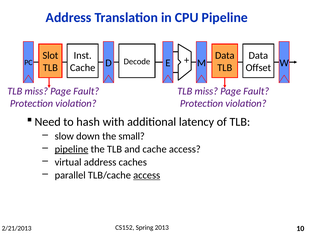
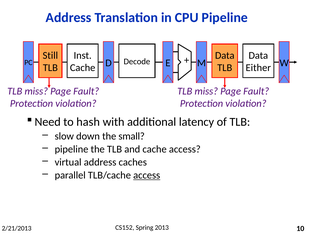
Slot: Slot -> Still (50, 55)
Offset: Offset -> Either (258, 68)
pipeline underline: present -> none (72, 149)
